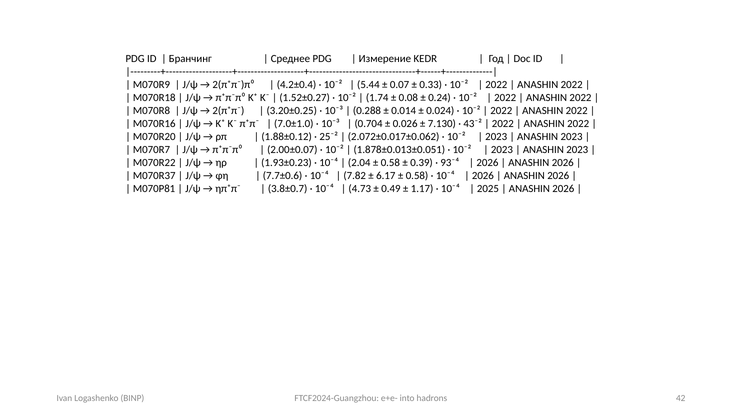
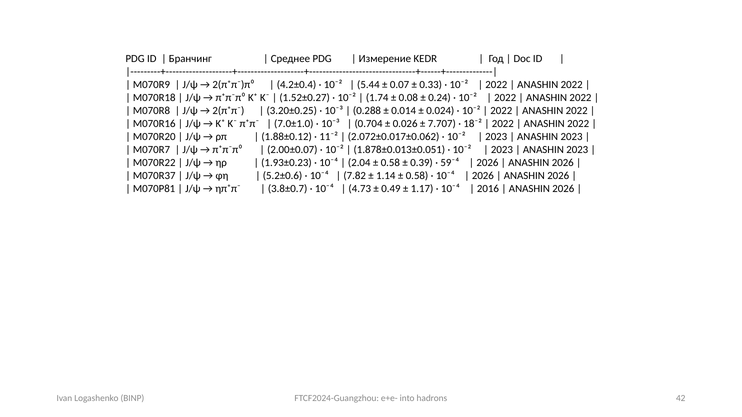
7.130: 7.130 -> 7.707 (442, 124)
43⁻²: 43⁻² -> 18⁻² (473, 124)
25⁻²: 25⁻² -> 11⁻² (329, 137)
93⁻⁴: 93⁻⁴ -> 59⁻⁴ (450, 163)
7.7±0.6: 7.7±0.6 -> 5.2±0.6 (283, 176)
6.17: 6.17 -> 1.14 (386, 176)
2025: 2025 -> 2016 (488, 189)
